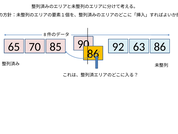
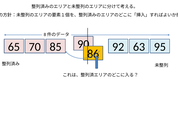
63 86: 86 -> 95 (160, 47)
